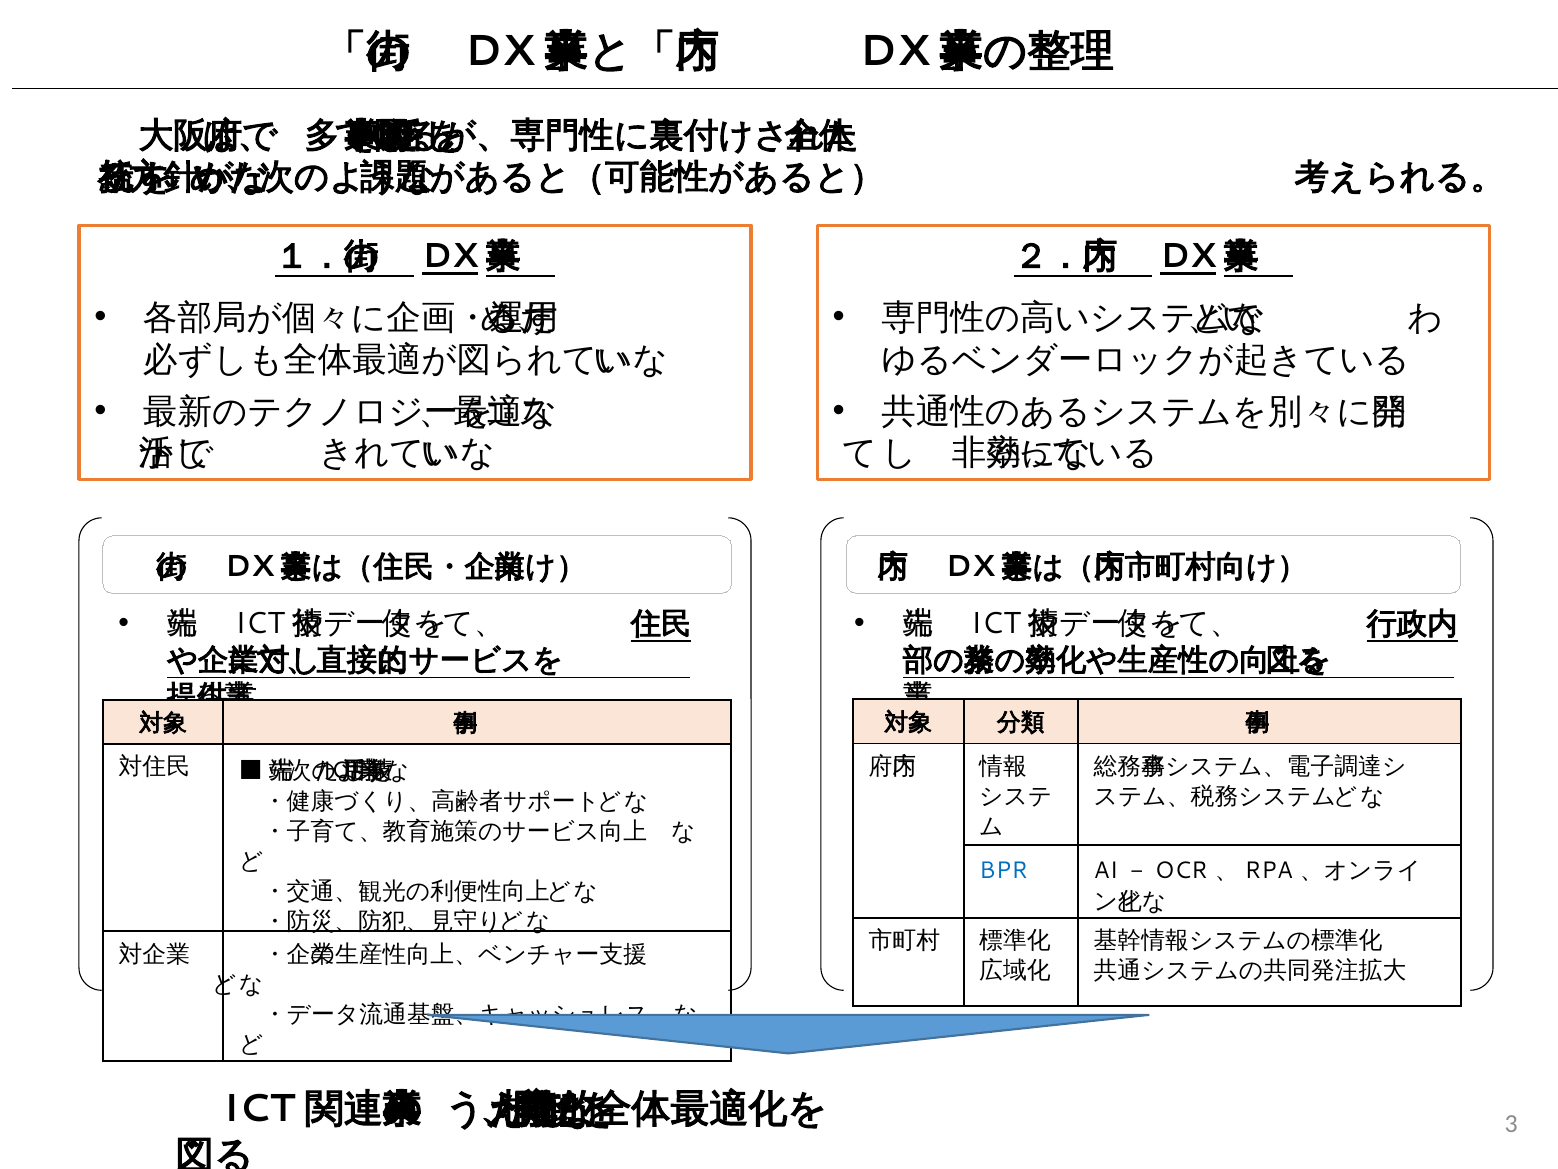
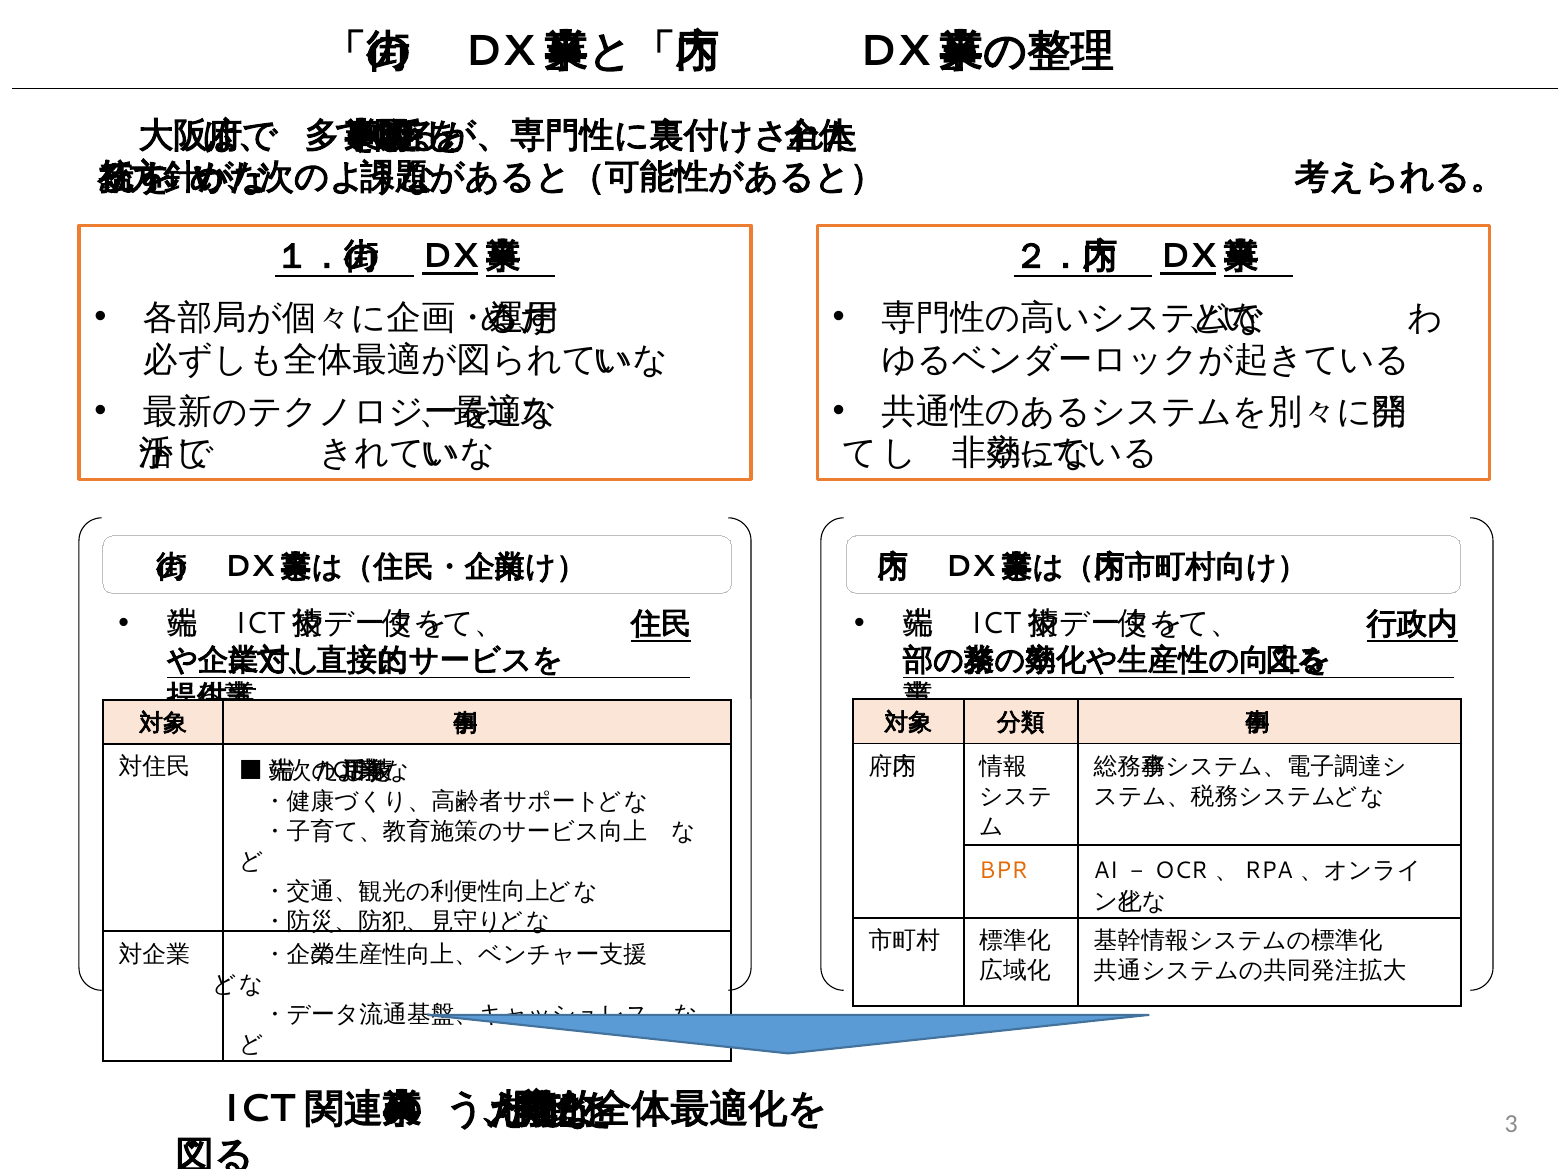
BPR colour: blue -> orange (1004, 871)
